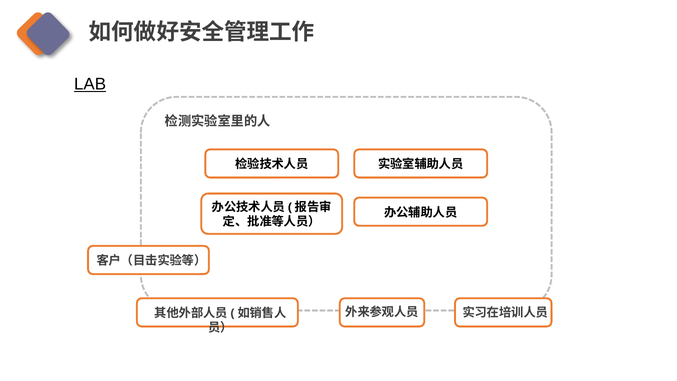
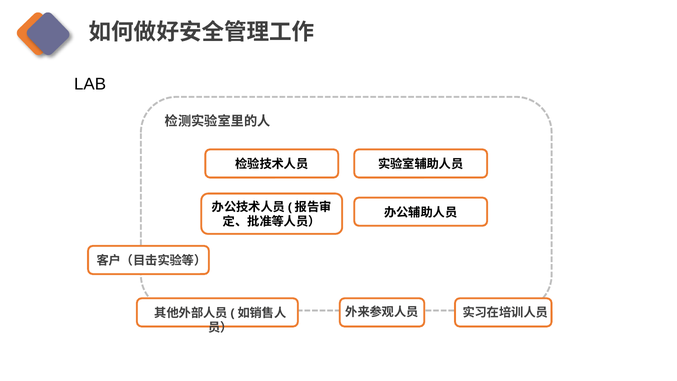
LAB underline: present -> none (90, 84)
